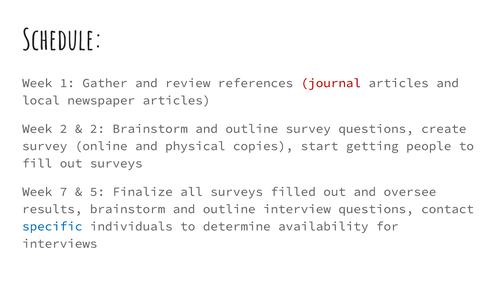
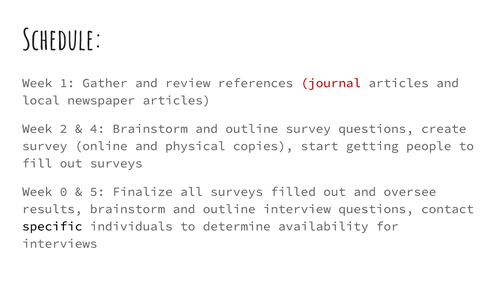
2: 2 -> 4 (97, 129)
7: 7 -> 0 (64, 192)
specific colour: blue -> black (52, 227)
